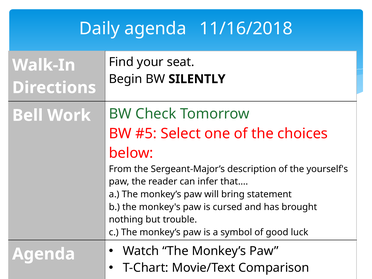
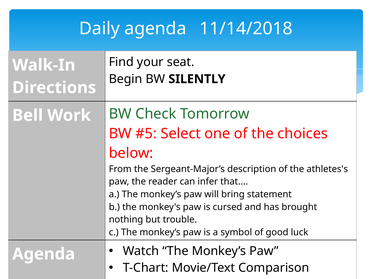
11/16/2018: 11/16/2018 -> 11/14/2018 (246, 29)
yourself's: yourself's -> athletes's (327, 169)
